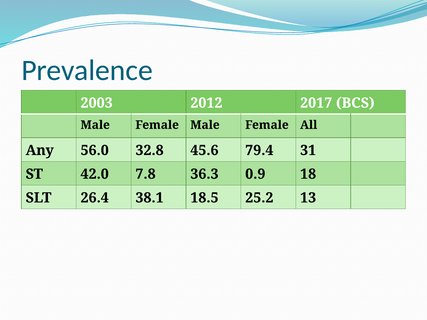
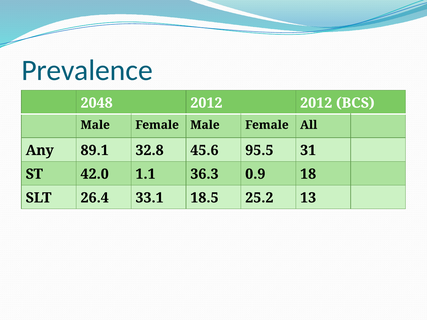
2003: 2003 -> 2048 (97, 103)
2012 2017: 2017 -> 2012 (316, 103)
56.0: 56.0 -> 89.1 (95, 150)
79.4: 79.4 -> 95.5 (259, 150)
7.8: 7.8 -> 1.1 (146, 174)
38.1: 38.1 -> 33.1 (150, 198)
